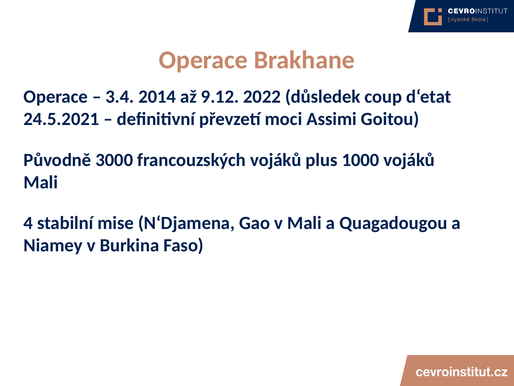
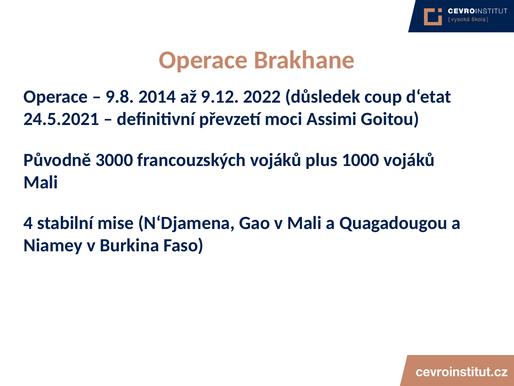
3.4: 3.4 -> 9.8 (120, 97)
